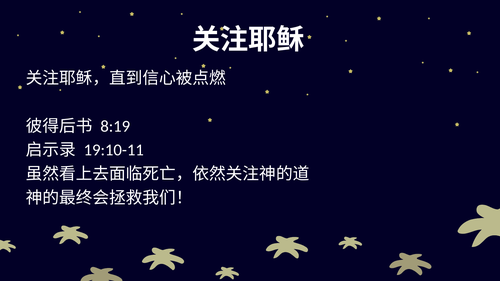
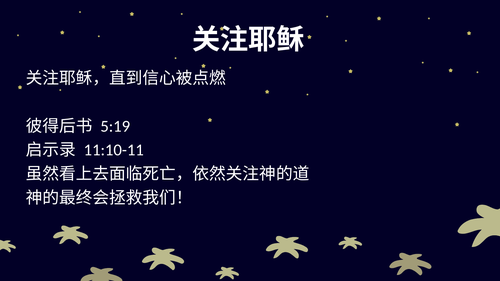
8:19: 8:19 -> 5:19 (115, 126)
19:10-11: 19:10-11 -> 11:10-11 (114, 150)
